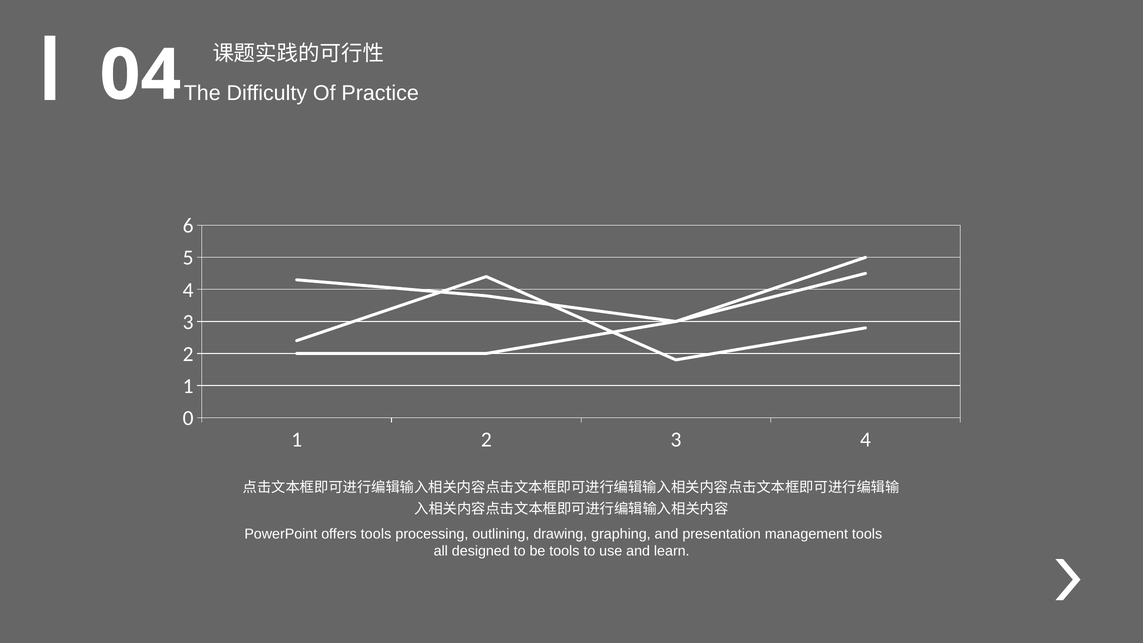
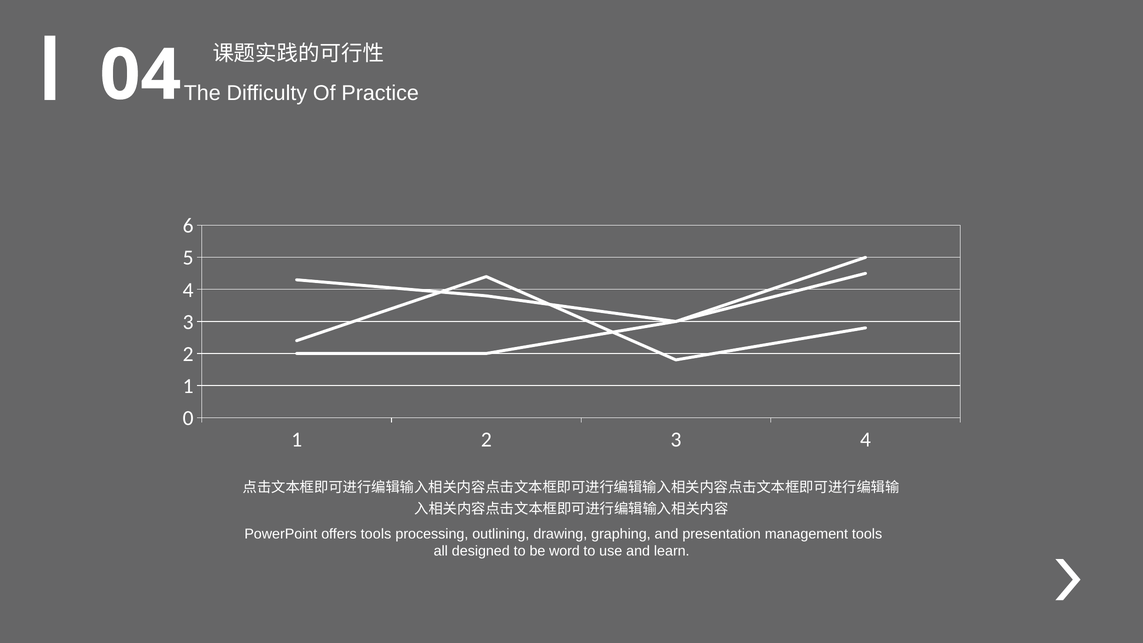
be tools: tools -> word (564, 551)
